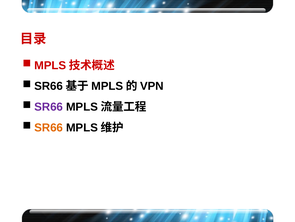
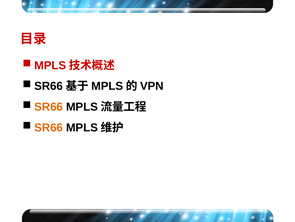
SR66 colour: purple -> orange (49, 107)
